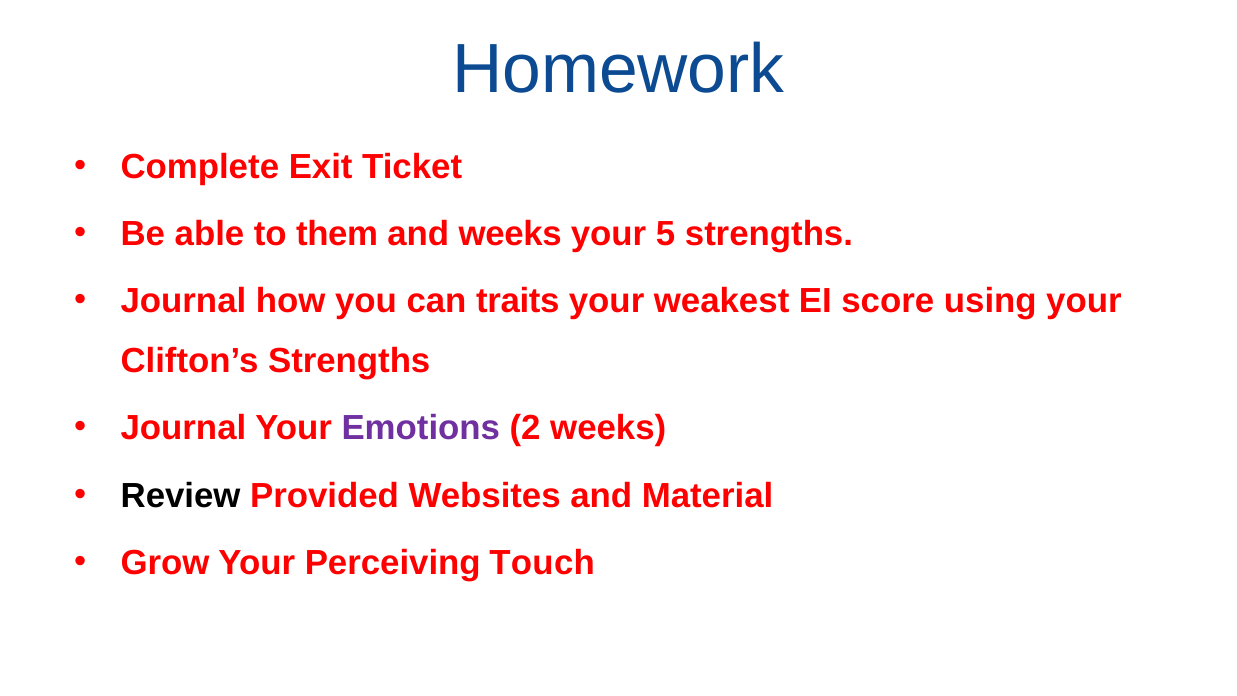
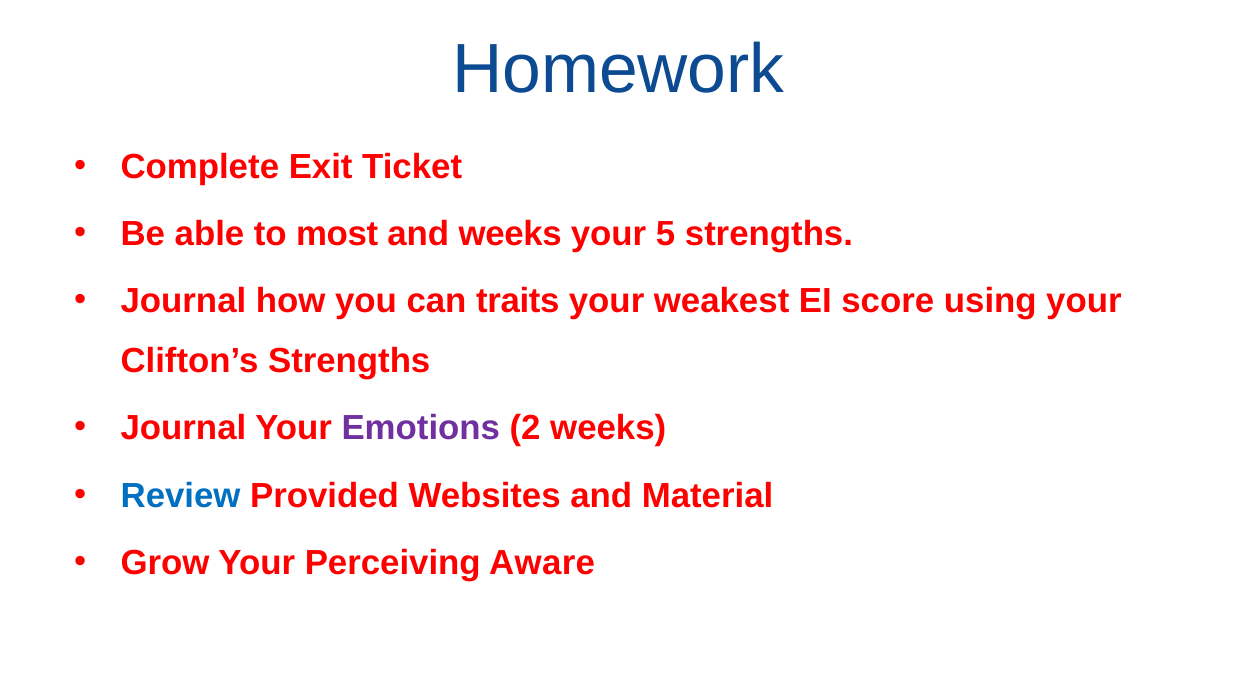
them: them -> most (337, 234)
Review colour: black -> blue (181, 496)
Touch: Touch -> Aware (542, 563)
